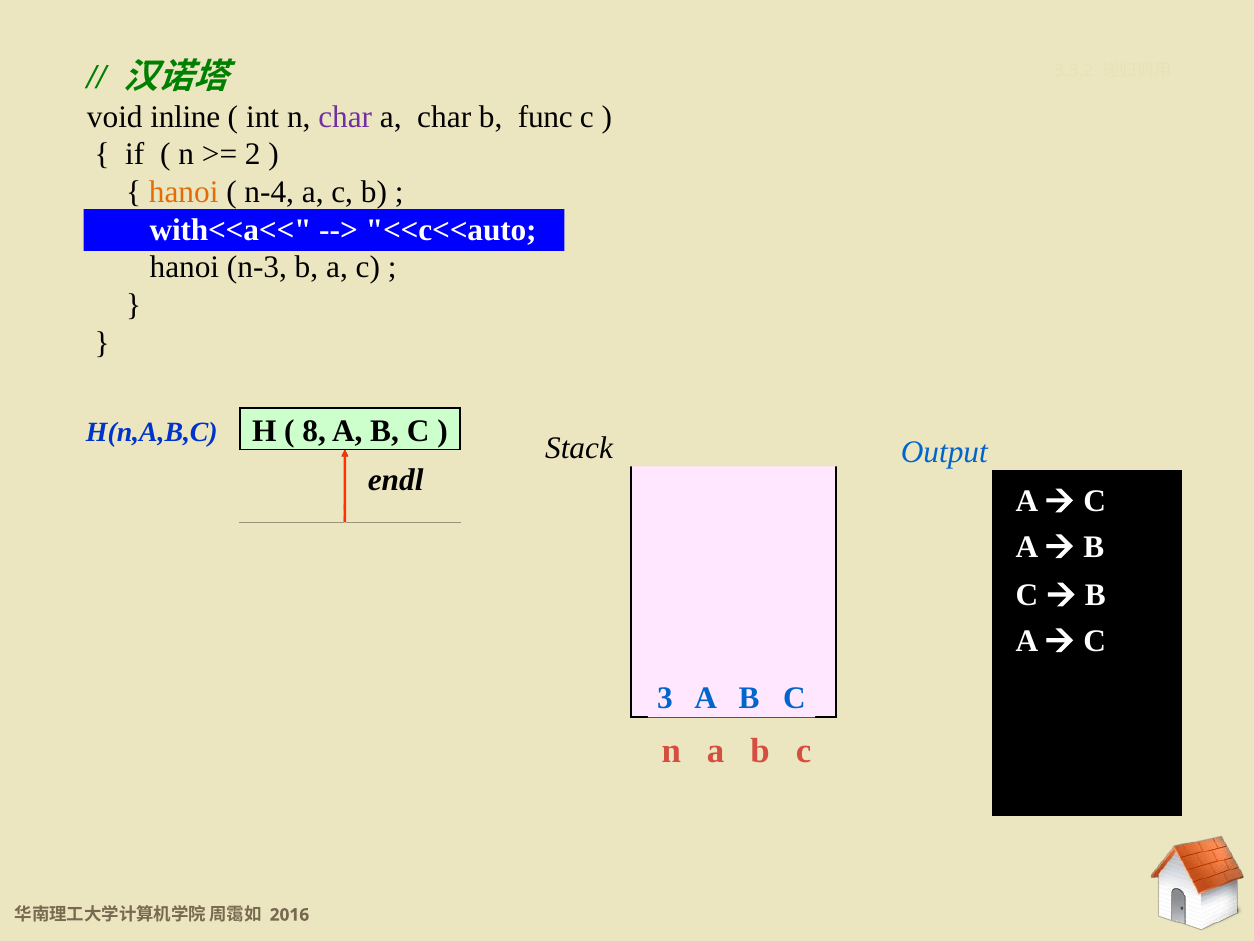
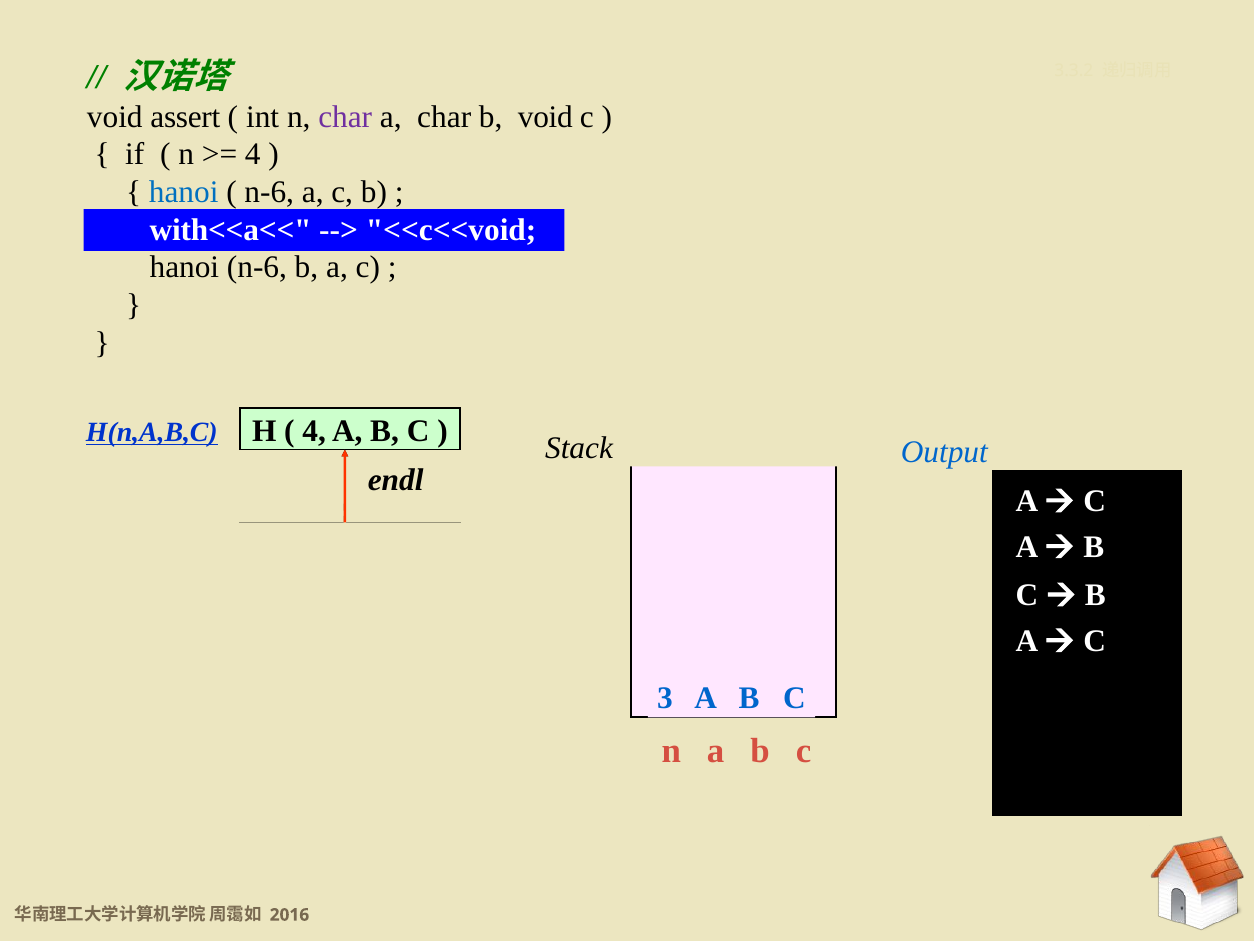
inline: inline -> assert (185, 117)
b func: func -> void (545, 117)
2: 2 -> 4 (253, 155)
hanoi colour: orange -> blue (184, 192)
n-4: n-4 -> n-6 (269, 192)
<<c<<auto: <<c<<auto -> <<c<<void (451, 230)
hanoi n-3: n-3 -> n-6 (257, 267)
8: 8 -> 4 (314, 431)
H(n,A,B,C underline: none -> present (152, 432)
